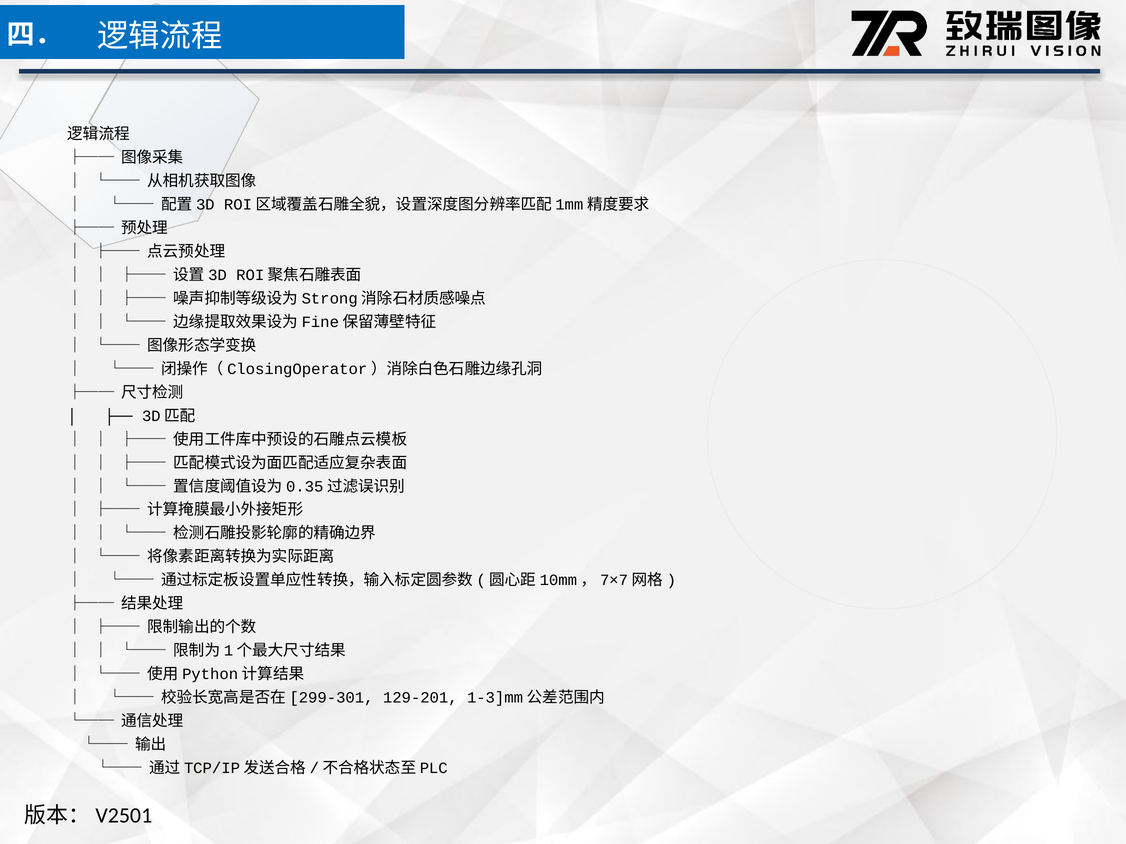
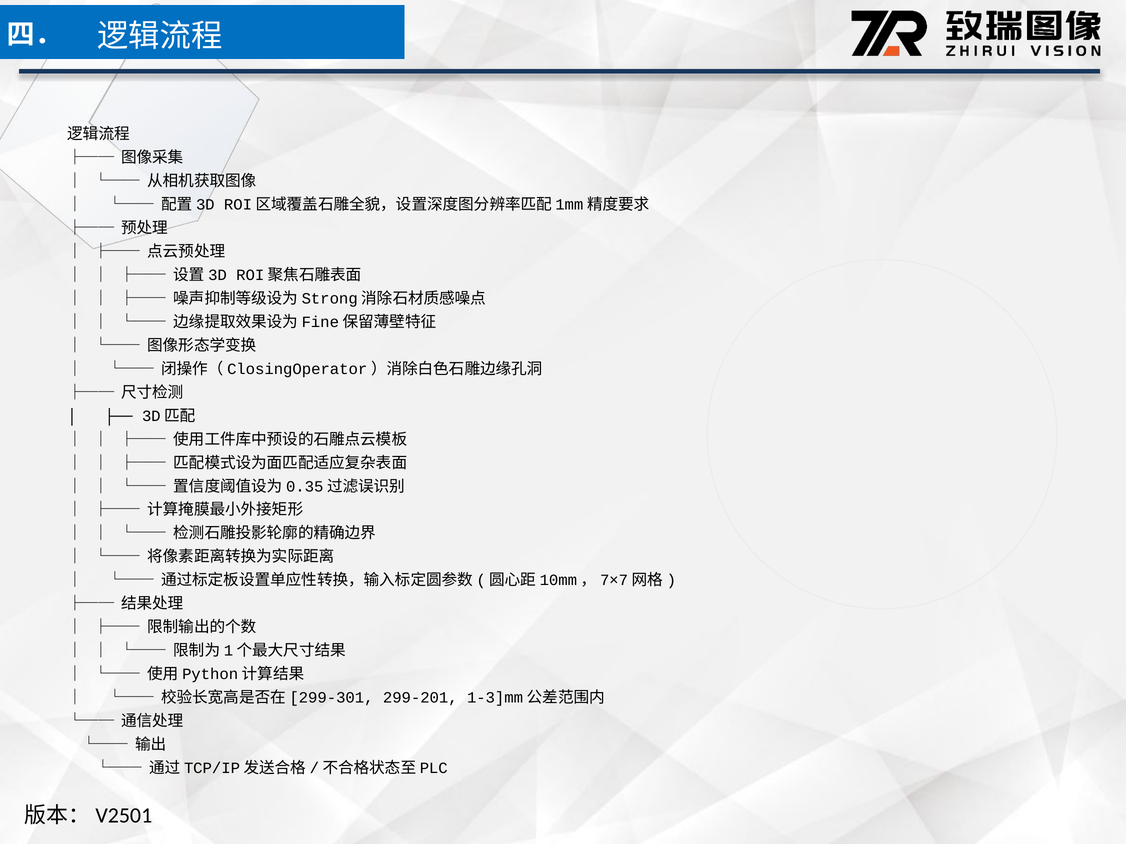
129-201: 129-201 -> 299-201 (420, 698)
